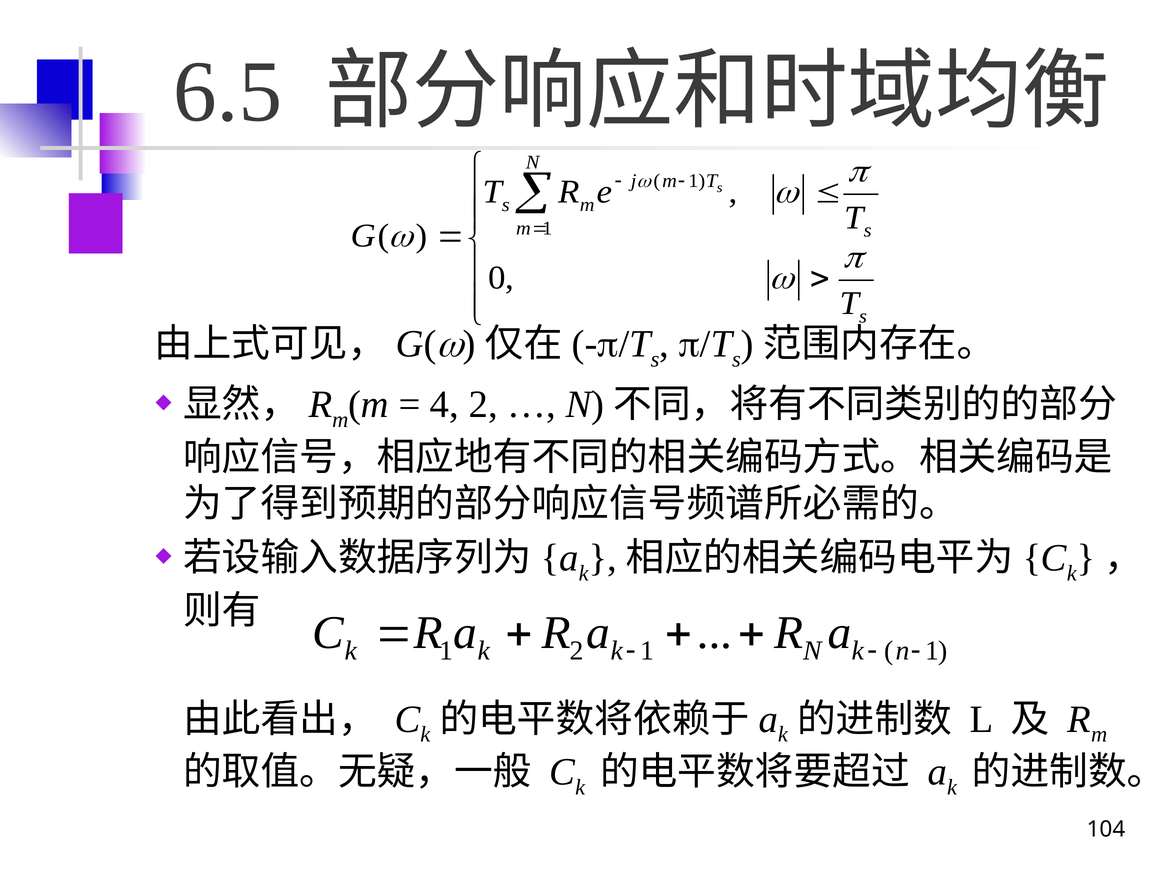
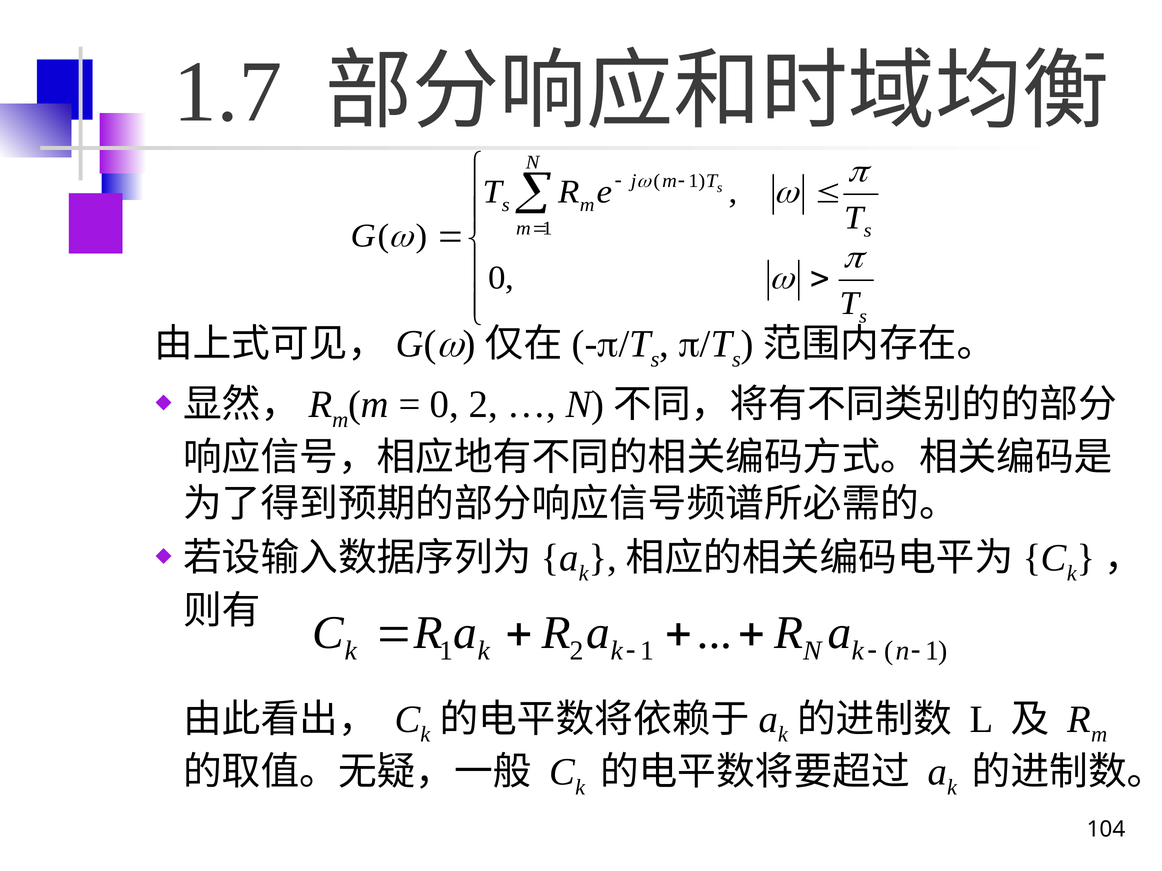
6.5: 6.5 -> 1.7 (228, 92)
4: 4 -> 0 (444, 405)
